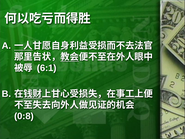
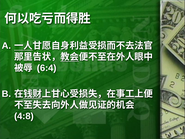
6:1: 6:1 -> 6:4 (47, 68)
0:8: 0:8 -> 4:8 (24, 116)
